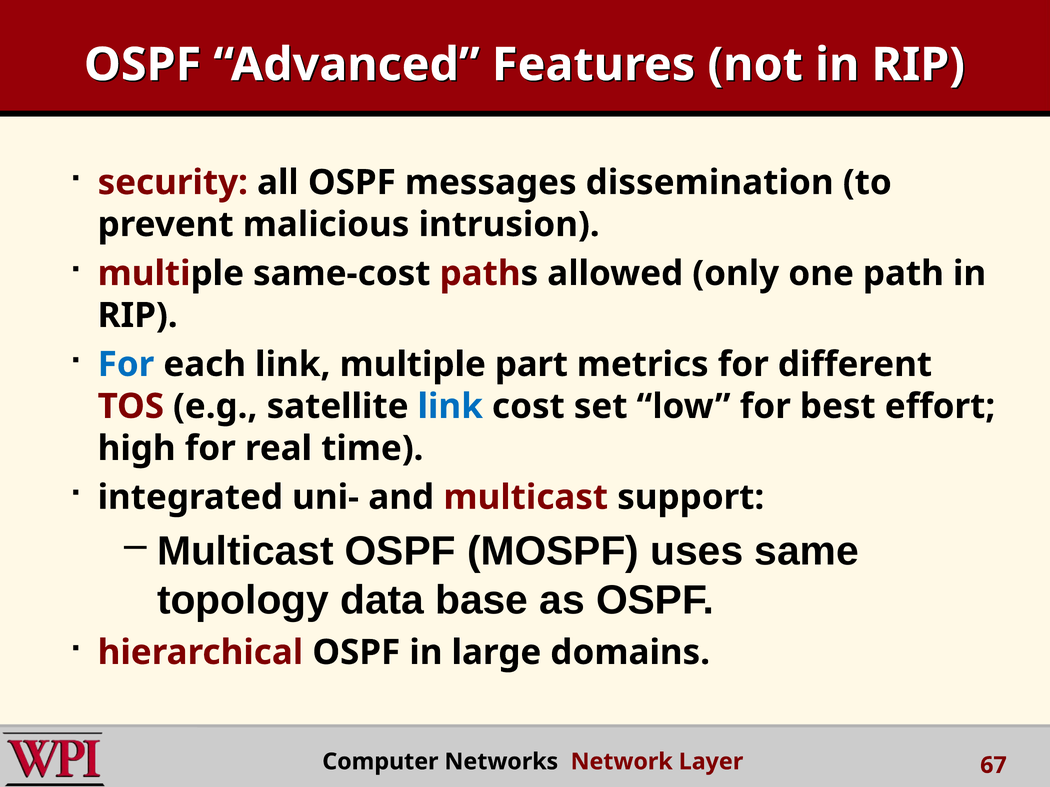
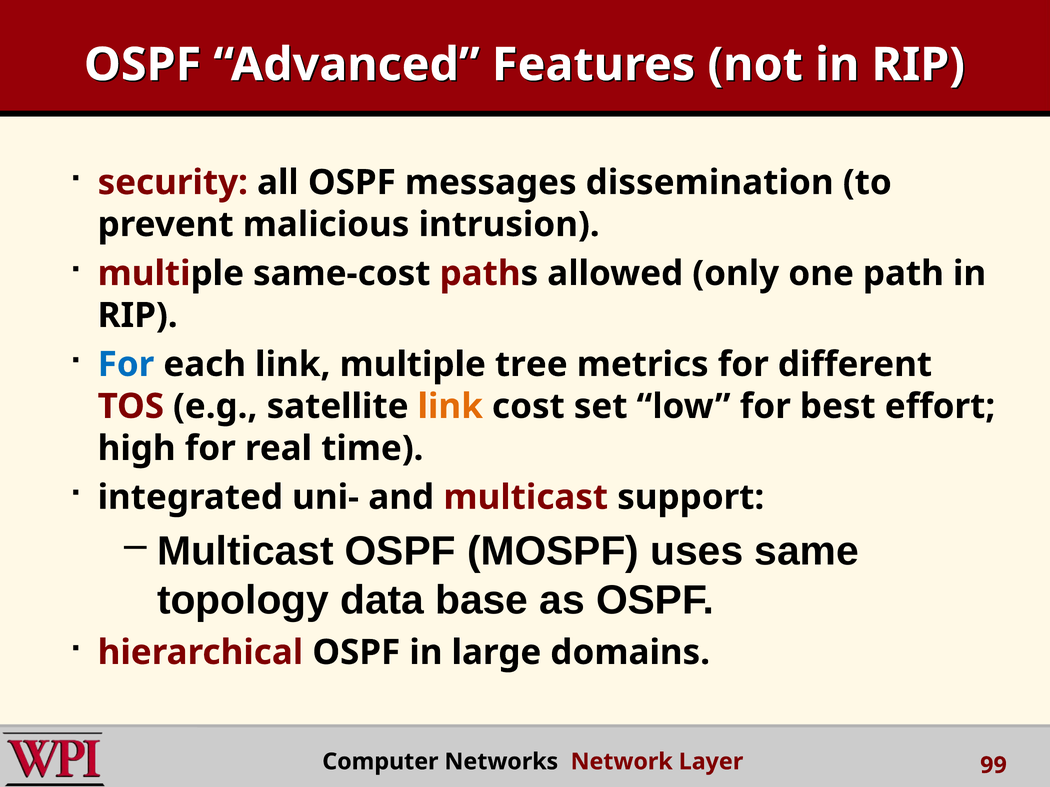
part: part -> tree (531, 365)
link colour: blue -> orange (450, 407)
67: 67 -> 99 (994, 766)
